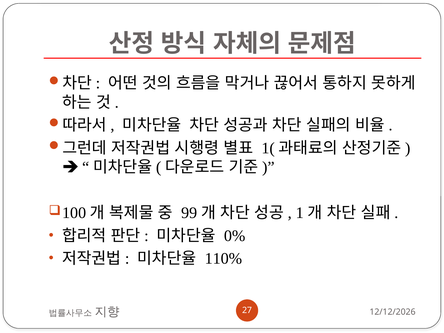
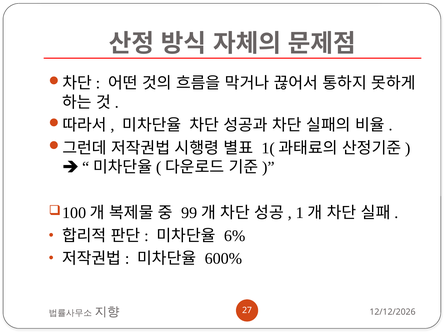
0%: 0% -> 6% (235, 236)
110%: 110% -> 600% (223, 259)
